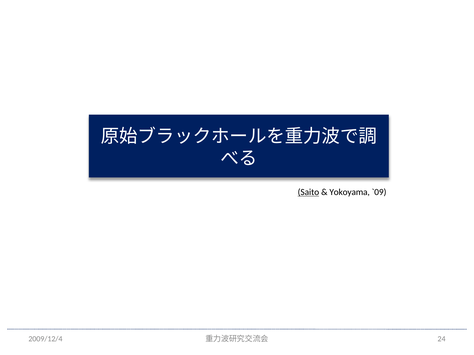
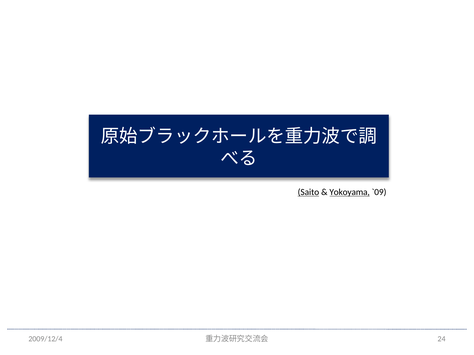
Yokoyama underline: none -> present (350, 193)
